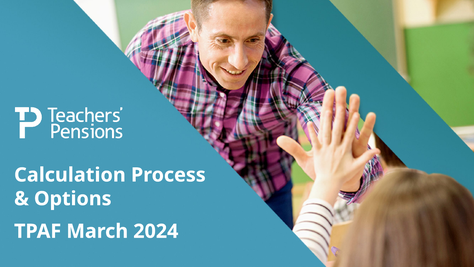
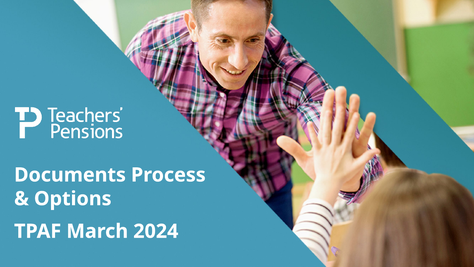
Calculation: Calculation -> Documents (70, 175)
